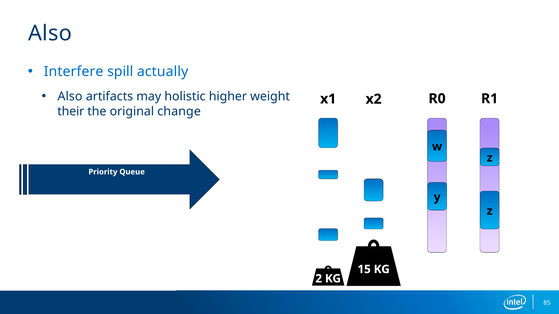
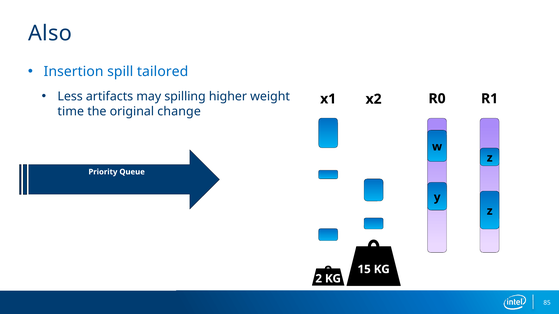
Interfere: Interfere -> Insertion (74, 72)
actually: actually -> tailored (163, 72)
Also: Also -> Less (70, 97)
holistic: holistic -> spilling (185, 97)
their: their -> time (71, 112)
